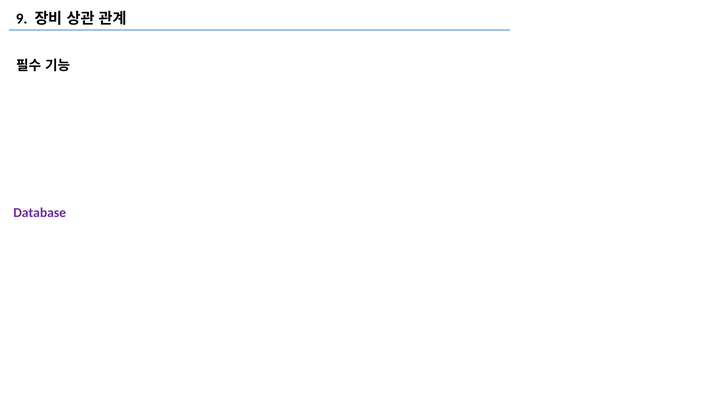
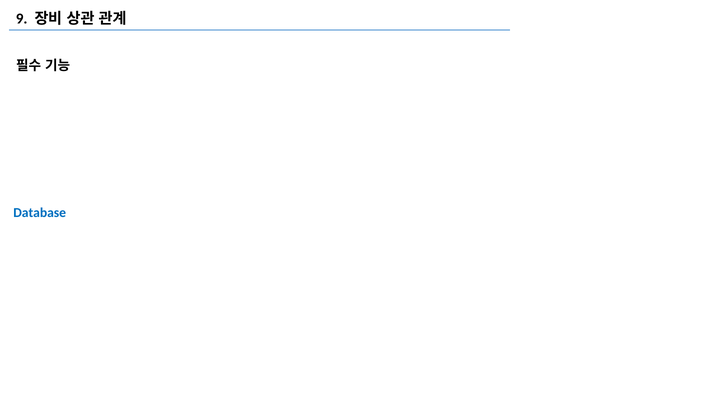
Database colour: purple -> blue (40, 212)
